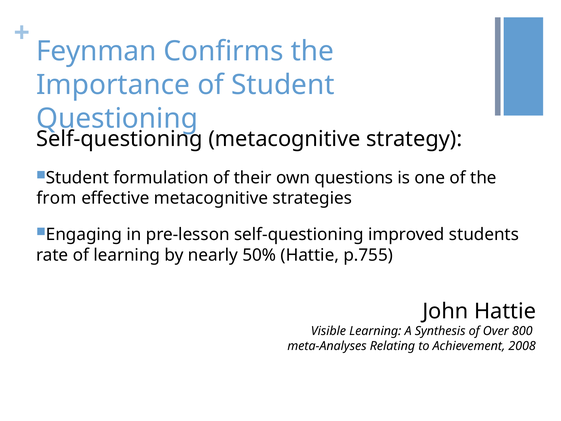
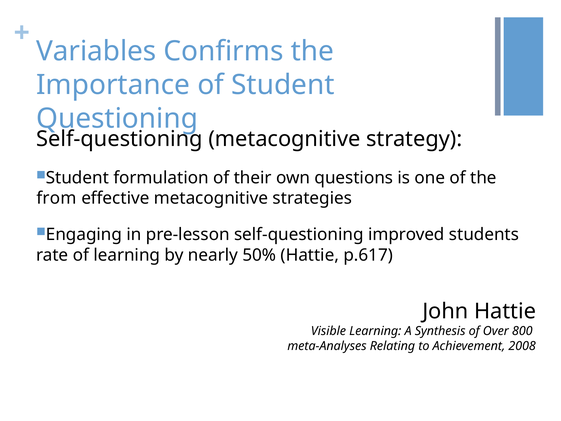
Feynman: Feynman -> Variables (96, 51)
p.755: p.755 -> p.617 (368, 255)
